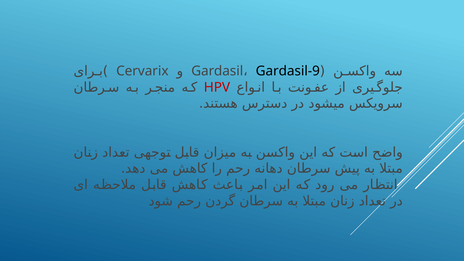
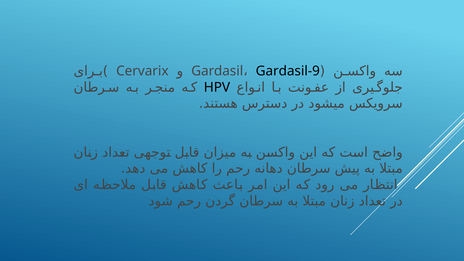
HPV colour: red -> black (217, 87)
